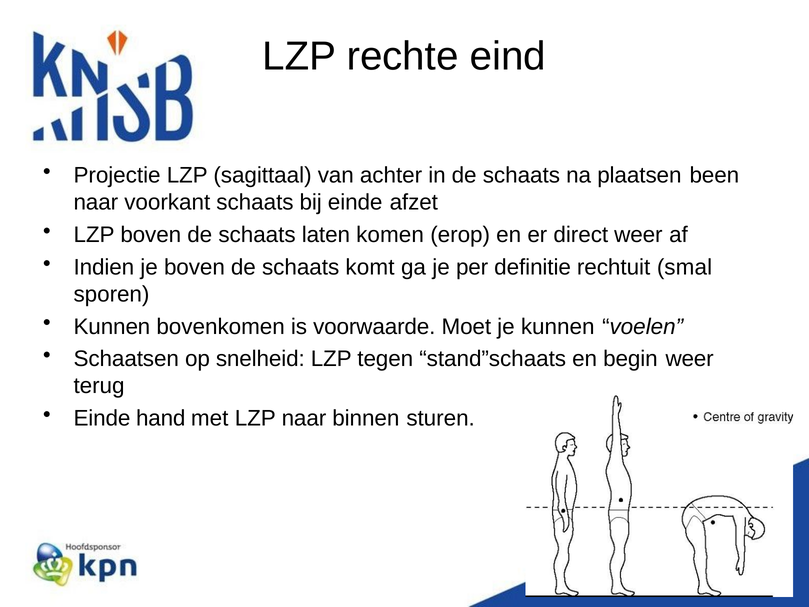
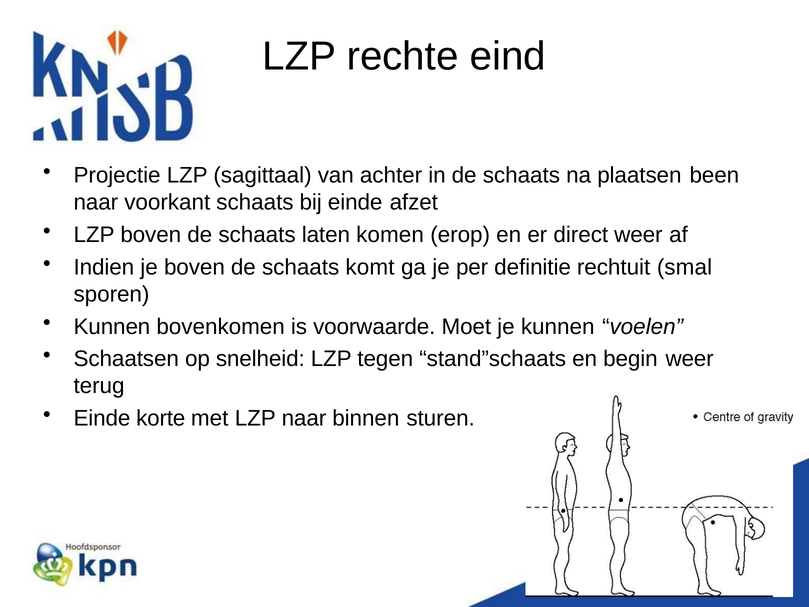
hand: hand -> korte (161, 418)
